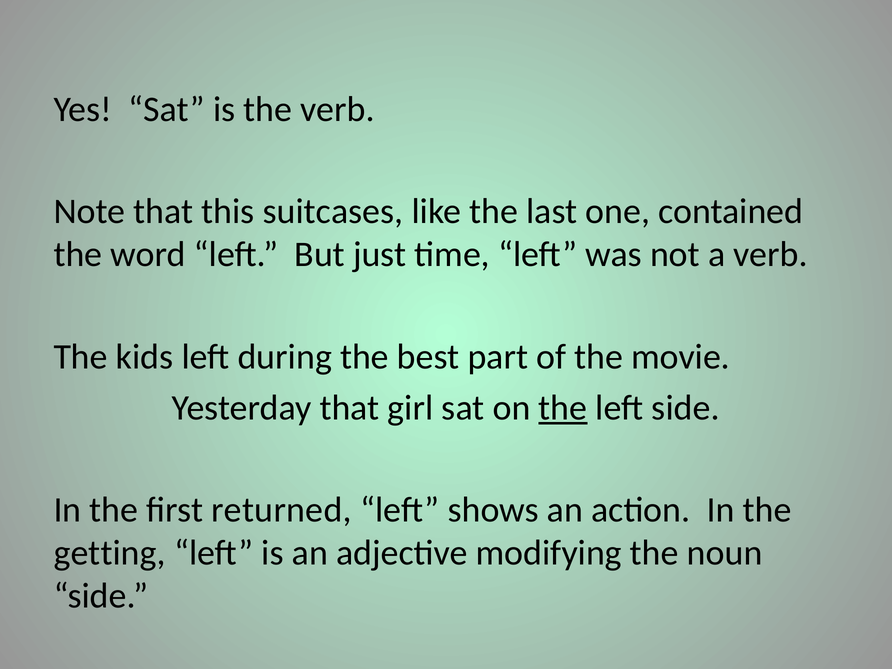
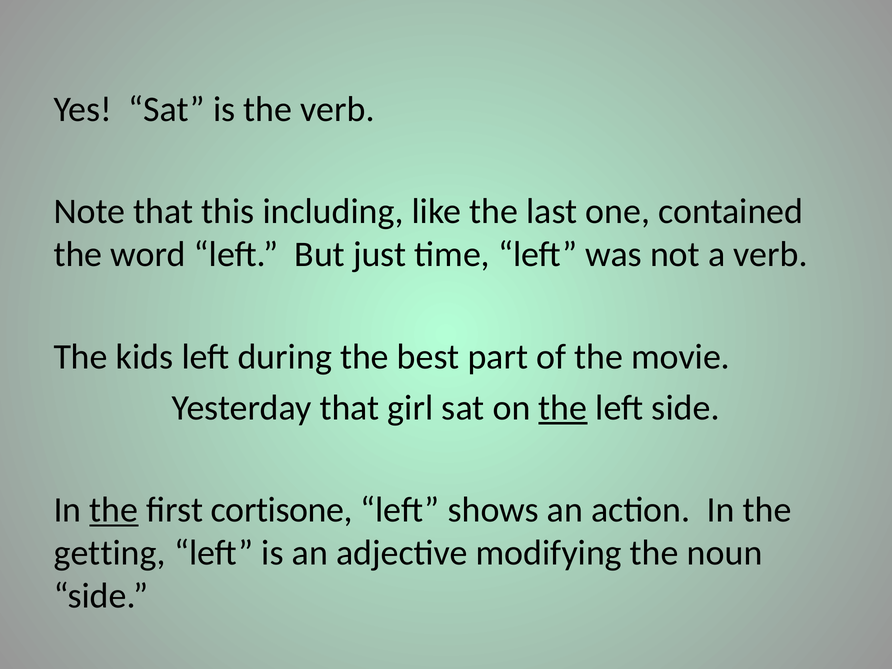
suitcases: suitcases -> including (333, 211)
the underline: none -> present (114, 510)
returned: returned -> cortisone (282, 510)
